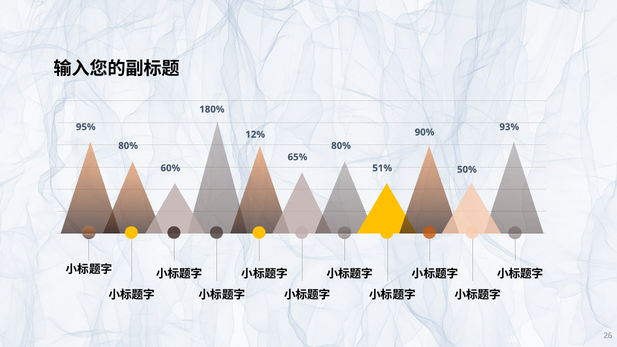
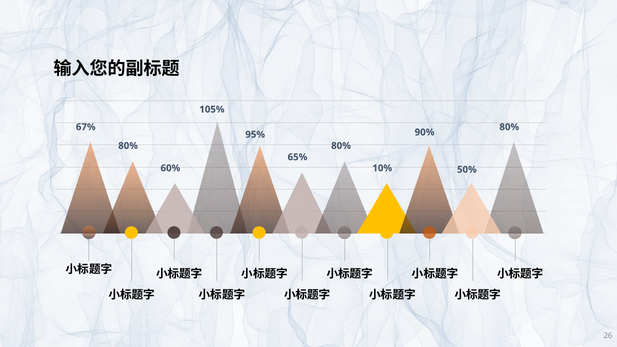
180%: 180% -> 105% (212, 109)
95%: 95% -> 67% (86, 127)
93%: 93% -> 80% (509, 127)
12%: 12% -> 95% (255, 135)
51%: 51% -> 10% (382, 168)
